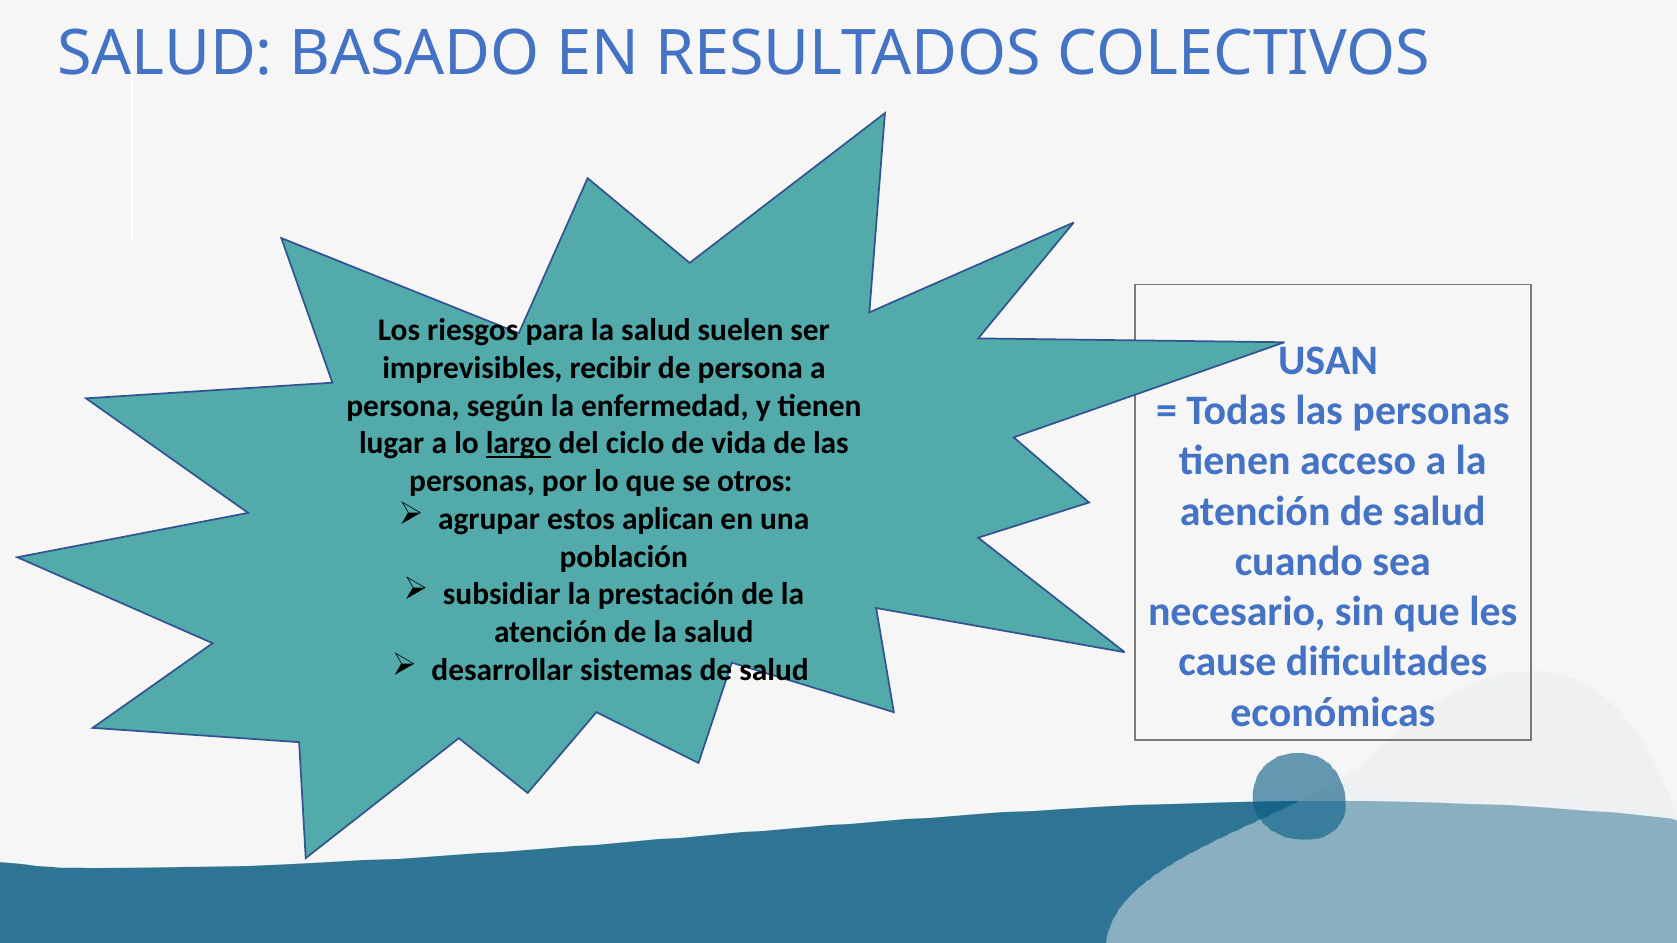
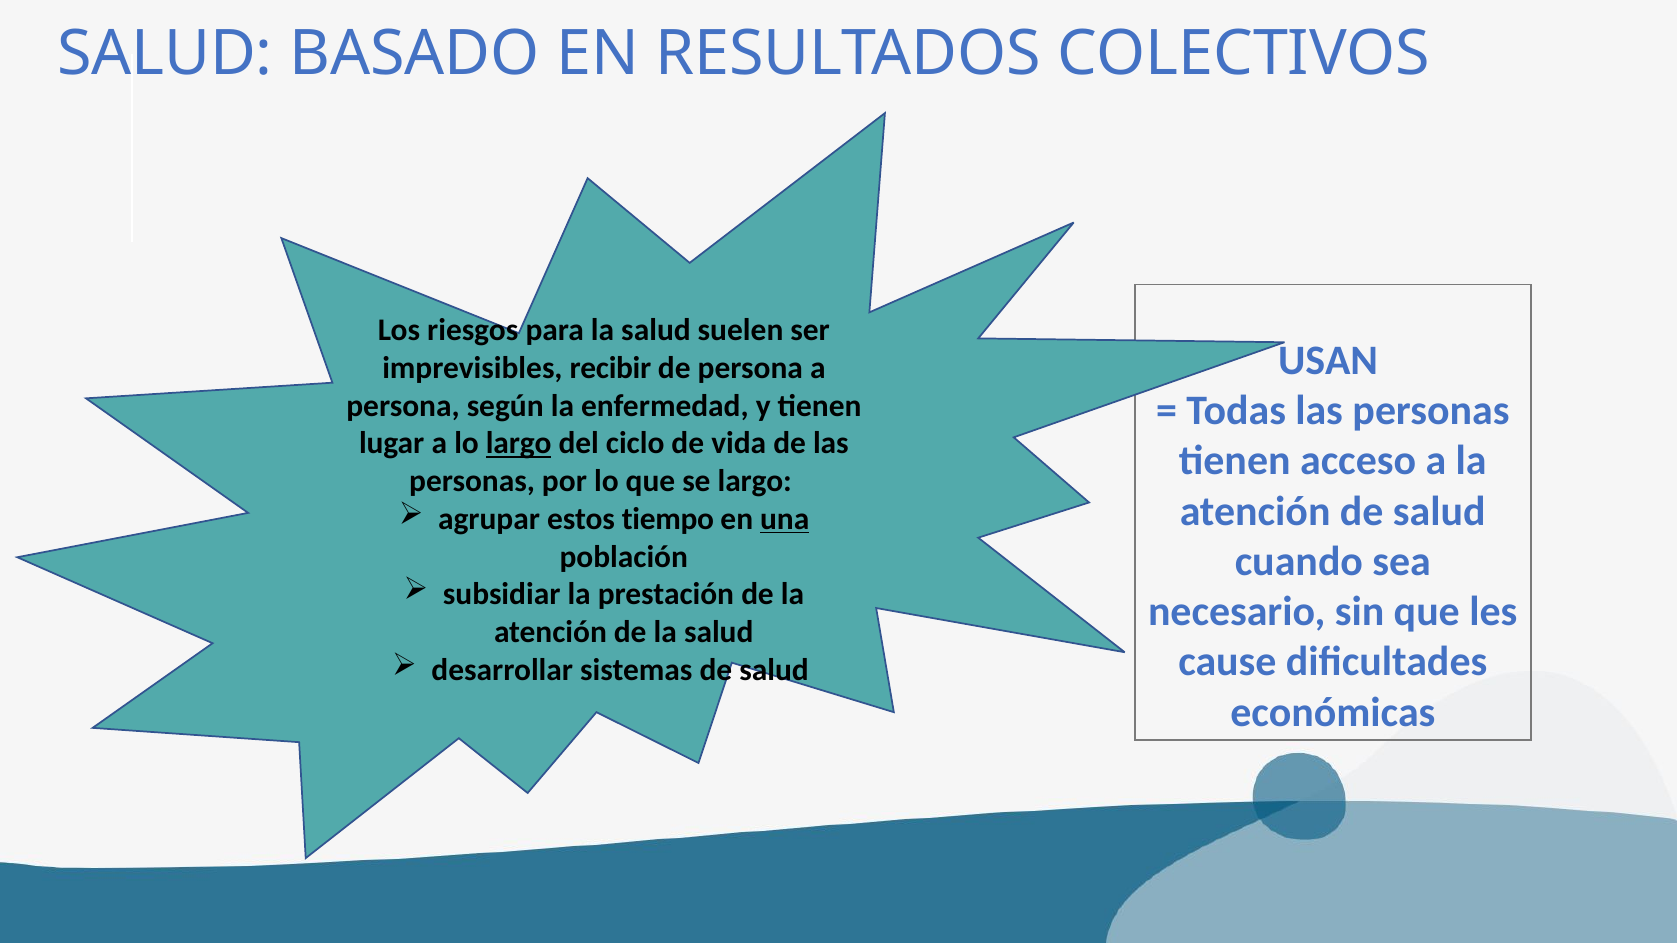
se otros: otros -> largo (755, 481)
aplican: aplican -> tiempo (668, 519)
una underline: none -> present (785, 519)
